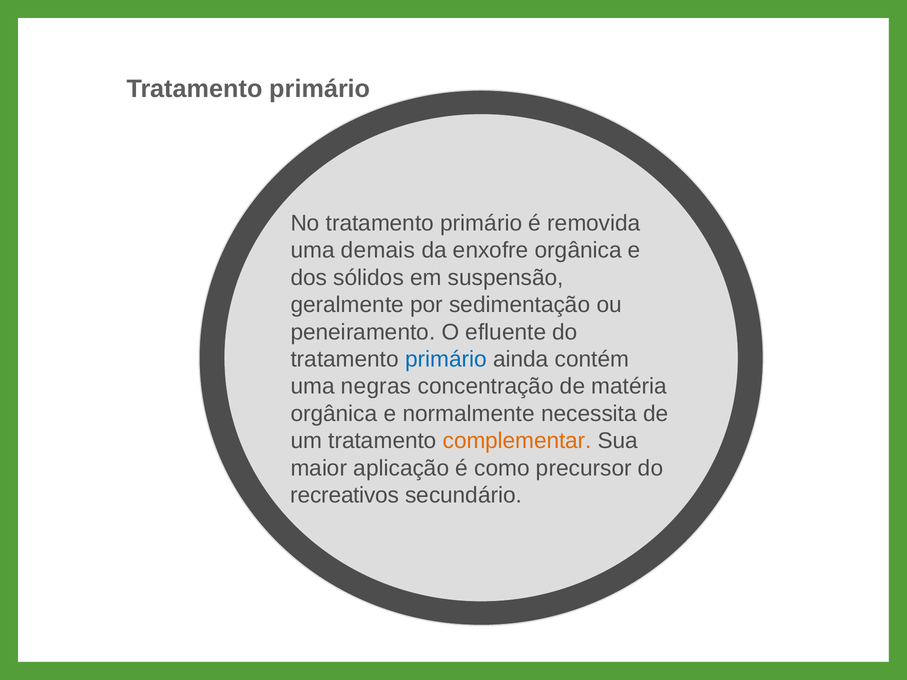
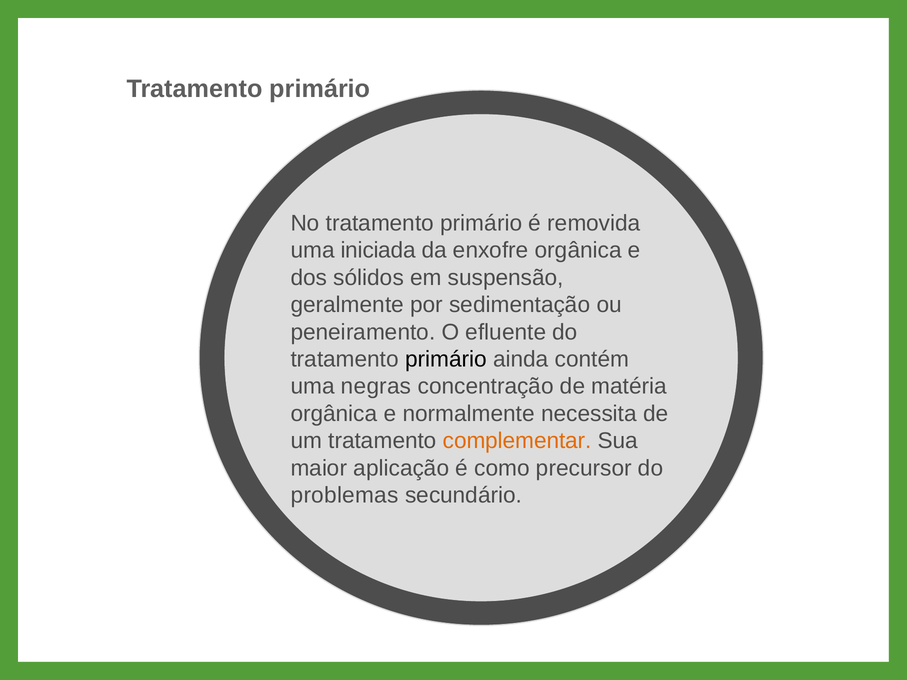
demais: demais -> iniciada (378, 251)
primário colour: blue -> black (446, 359)
recreativos: recreativos -> problemas (345, 495)
